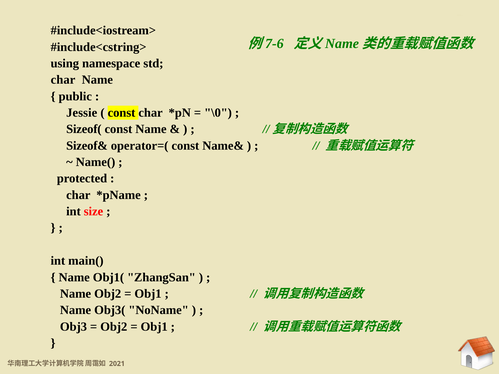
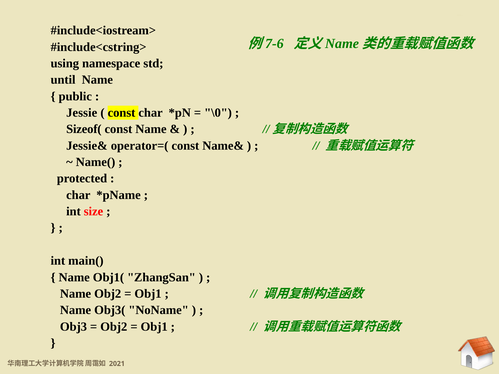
char: char -> until (63, 80)
Sizeof&: Sizeof& -> Jessie& (87, 146)
